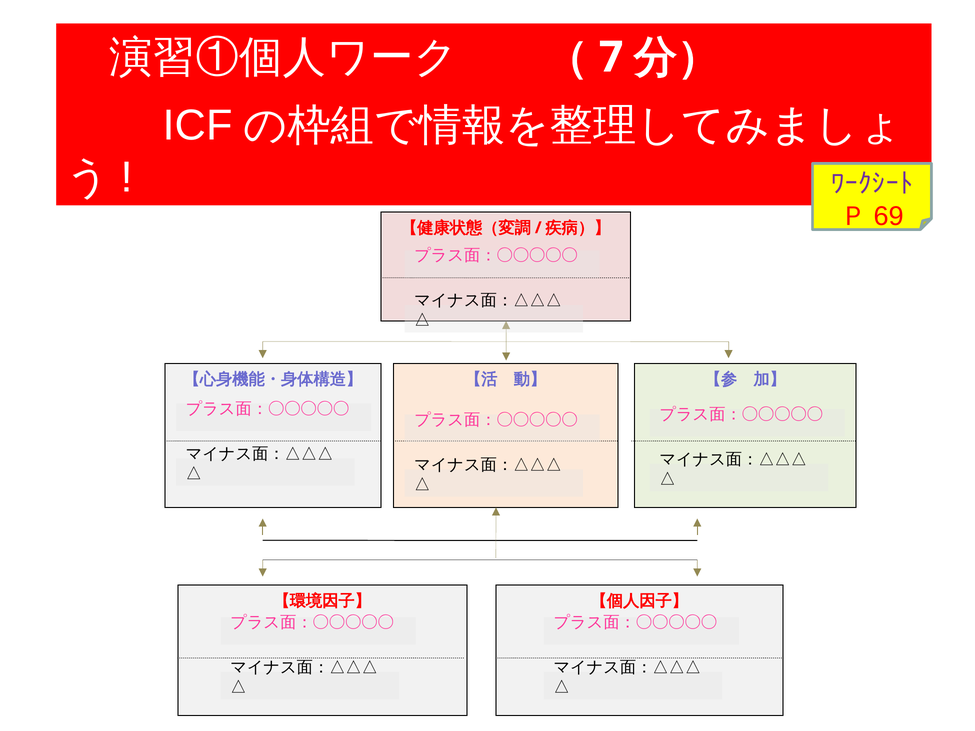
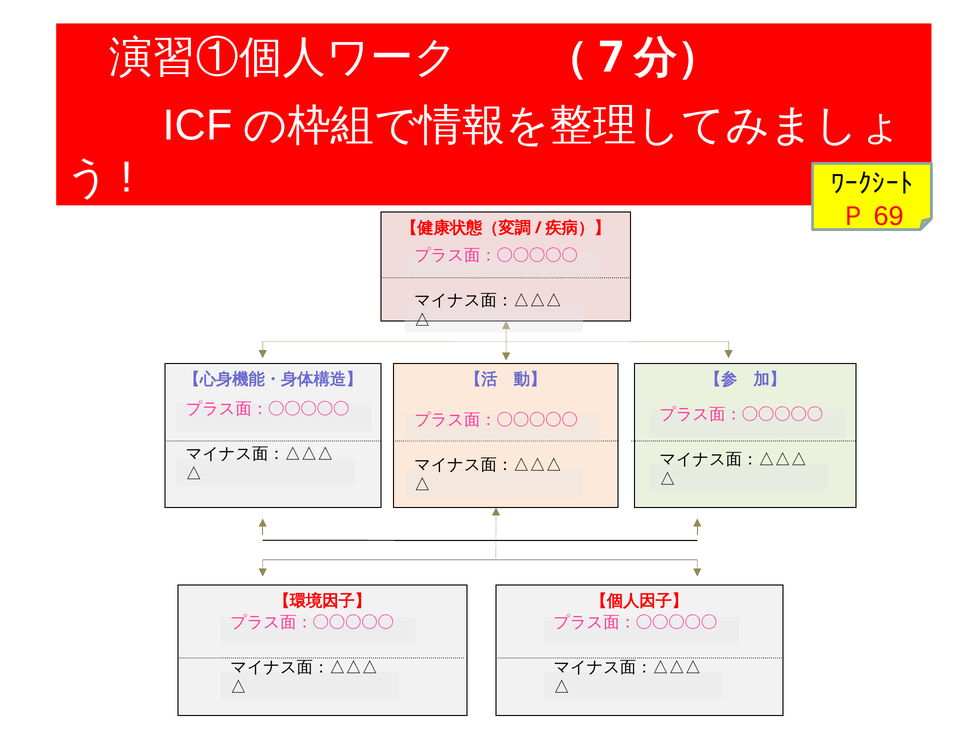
ﾜｰｸｼｰﾄ colour: purple -> black (872, 184)
